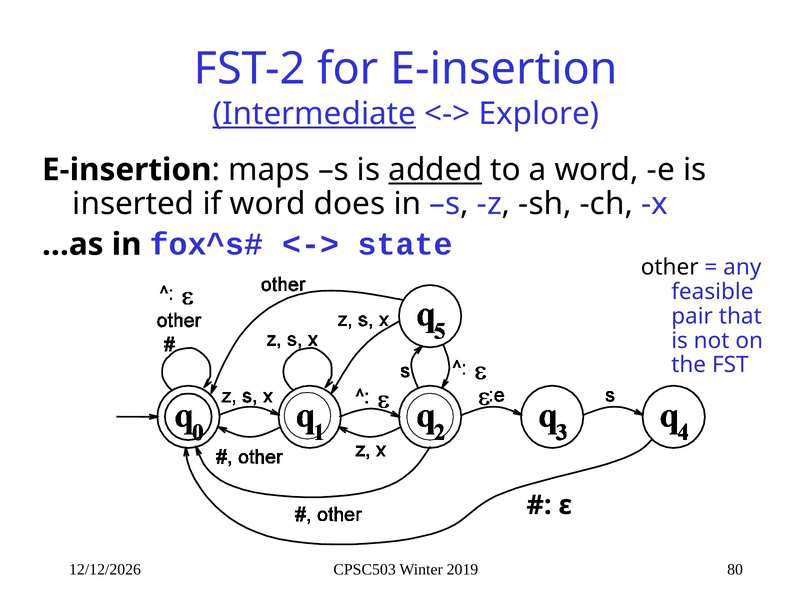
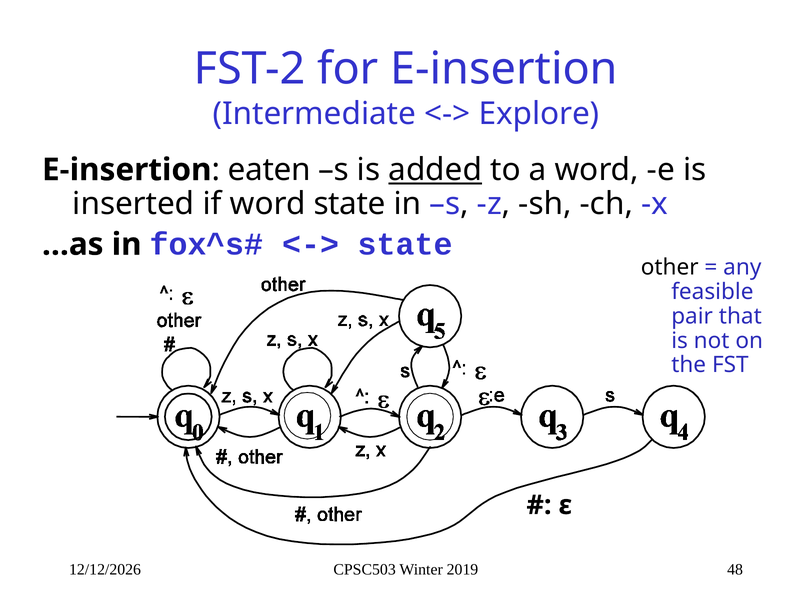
Intermediate underline: present -> none (314, 114)
maps: maps -> eaten (269, 170)
word does: does -> state (350, 204)
80: 80 -> 48 (735, 570)
